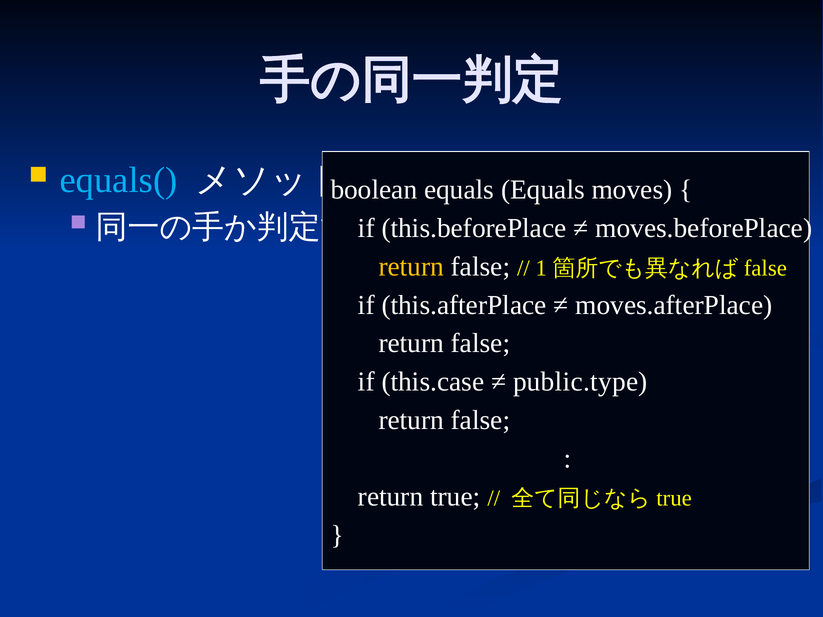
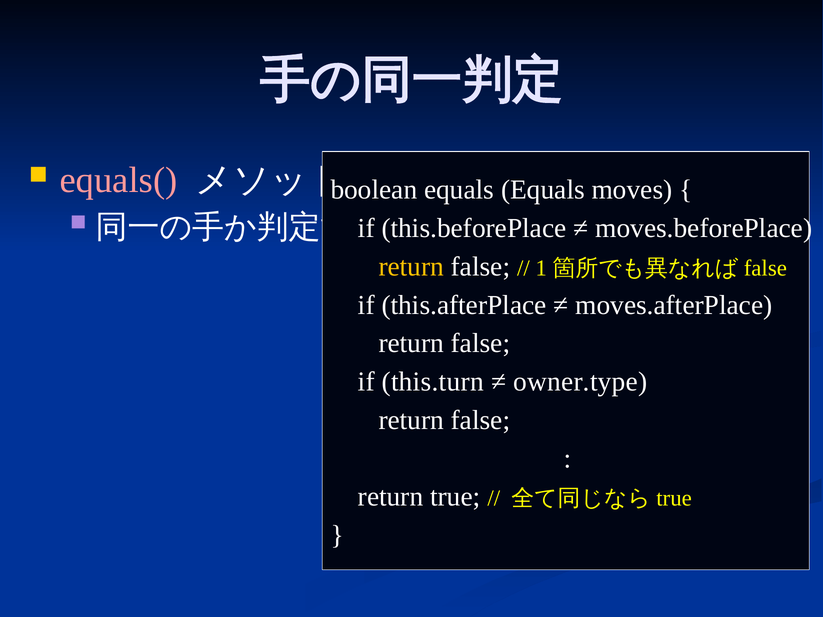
equals( colour: light blue -> pink (119, 180)
this.case: this.case -> this.turn (433, 382)
public.type: public.type -> owner.type (580, 382)
